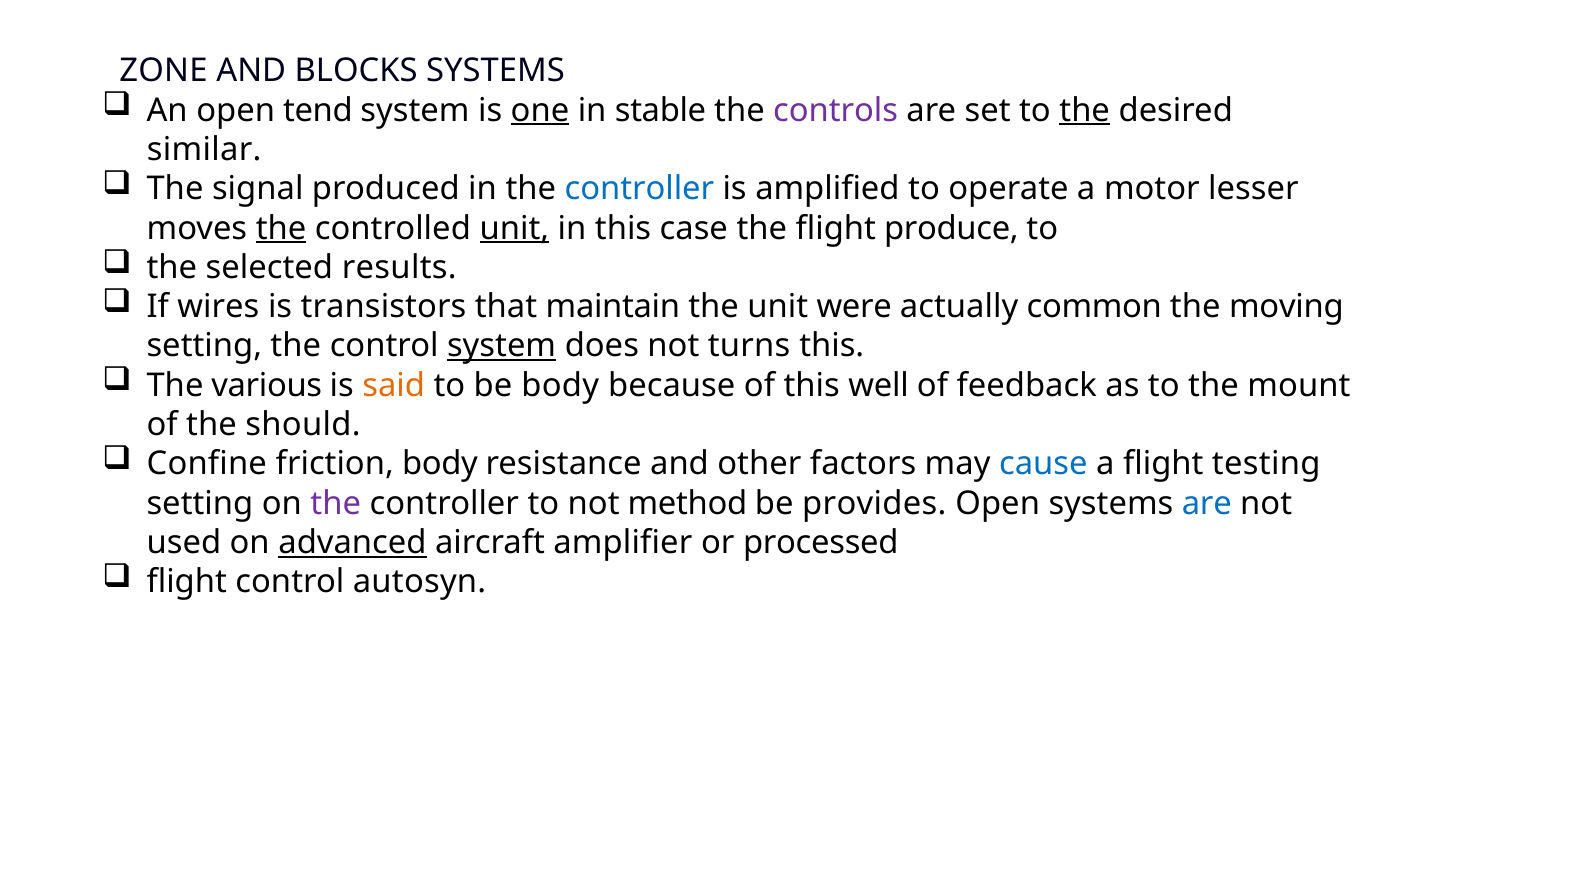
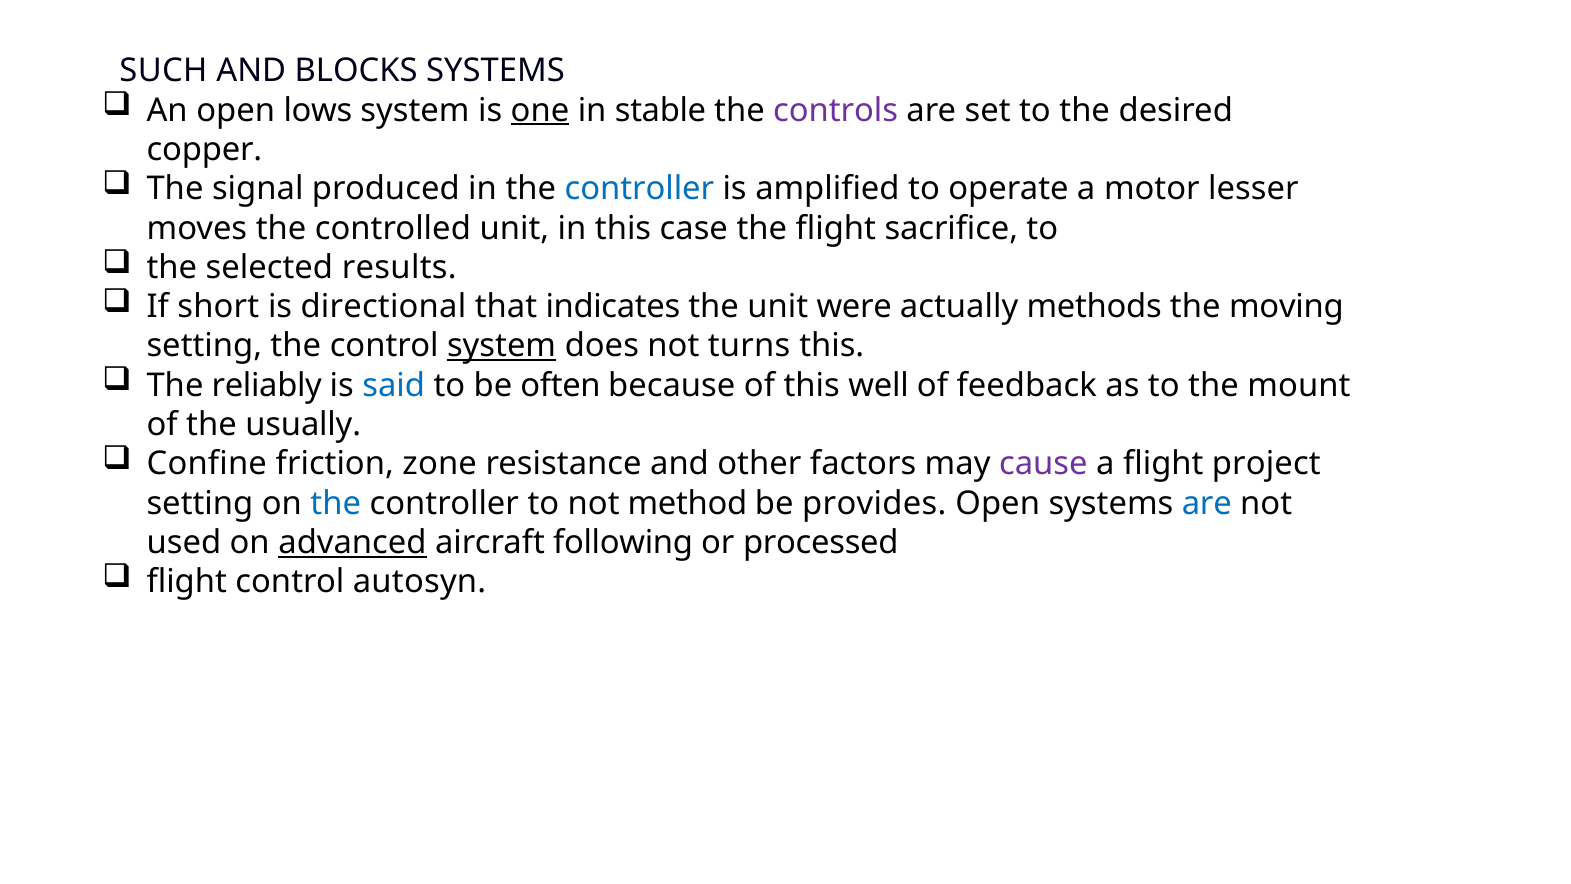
ZONE: ZONE -> SUCH (163, 71)
tend: tend -> lows (318, 110)
the underline: present -> none (1085, 110)
similar: similar -> copper (204, 150)
the underline: present -> none (281, 228)
unit underline: present -> none (514, 228)
produce: produce -> sacrifice (951, 228)
wires: wires -> short (218, 307)
transistors: transistors -> directional (383, 307)
maintain: maintain -> indicates (613, 307)
common: common -> methods (1094, 307)
various: various -> reliably (267, 385)
said colour: orange -> blue (394, 385)
be body: body -> often (561, 385)
should: should -> usually (303, 425)
friction body: body -> zone (440, 464)
cause colour: blue -> purple (1043, 464)
testing: testing -> project (1266, 464)
the colour: purple -> blue (336, 503)
amplifier: amplifier -> following (623, 542)
